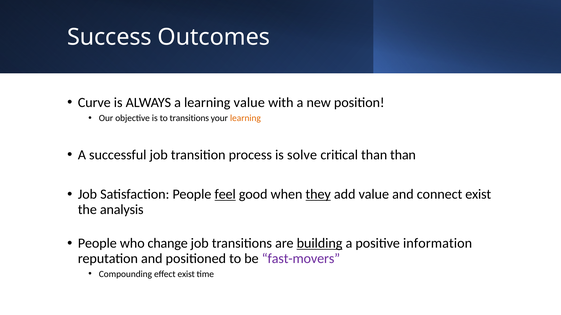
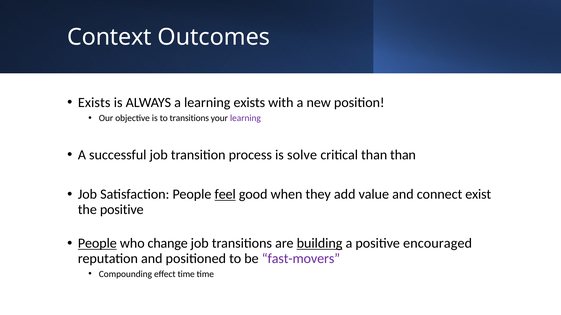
Success: Success -> Context (109, 37)
Curve: Curve -> Exists (94, 103)
learning value: value -> exists (249, 103)
learning colour: orange -> purple (245, 118)
they underline: present -> none (318, 195)
the analysis: analysis -> positive (122, 210)
People underline: none -> present (97, 244)
information: information -> encouraged (438, 244)
effect exist: exist -> time (186, 274)
